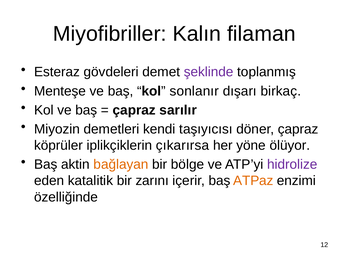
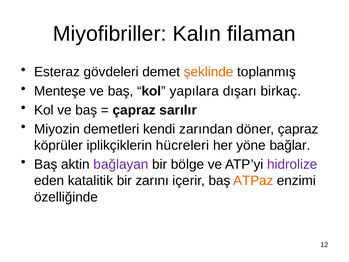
şeklinde colour: purple -> orange (209, 72)
sonlanır: sonlanır -> yapılara (194, 91)
taşıyıcısı: taşıyıcısı -> zarından (206, 129)
çıkarırsa: çıkarırsa -> hücreleri (183, 145)
ölüyor: ölüyor -> bağlar (290, 145)
bağlayan colour: orange -> purple (121, 164)
